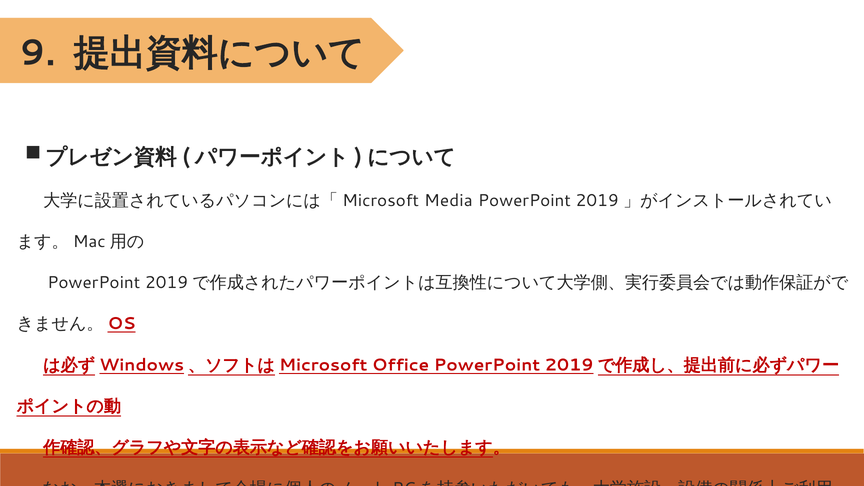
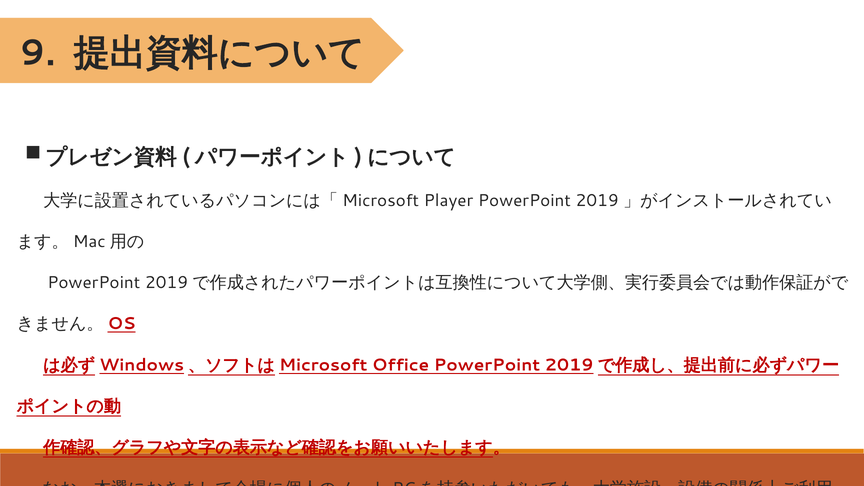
Media: Media -> Player (448, 200)
